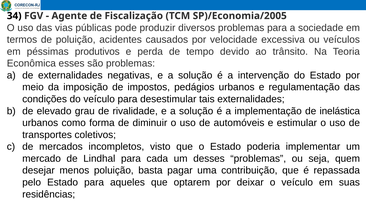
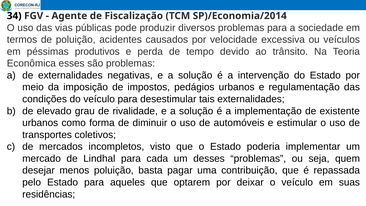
SP)/Economia/2005: SP)/Economia/2005 -> SP)/Economia/2014 (240, 16)
inelástica: inelástica -> existente (340, 111)
